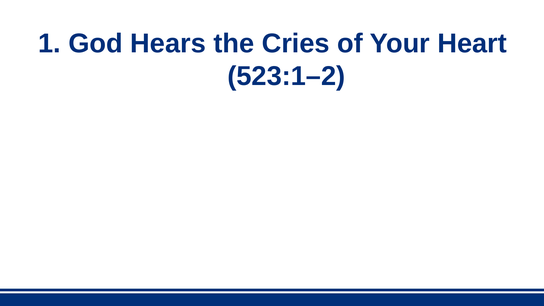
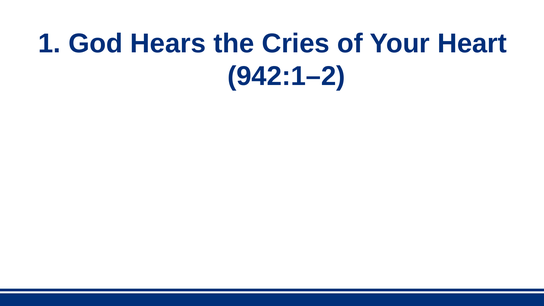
523:1–2: 523:1–2 -> 942:1–2 (286, 76)
